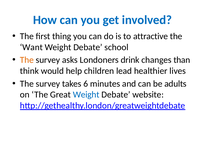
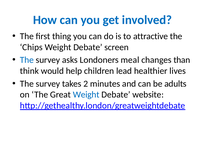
Want: Want -> Chips (31, 47)
school: school -> screen (117, 47)
The colour: orange -> blue (27, 60)
drink: drink -> meal (130, 60)
6: 6 -> 2 (86, 84)
